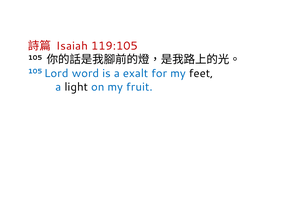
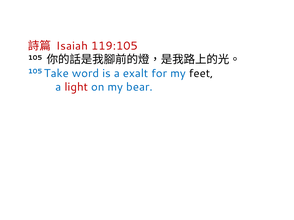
Lord: Lord -> Take (56, 73)
light colour: black -> red (76, 87)
fruit: fruit -> bear (139, 87)
